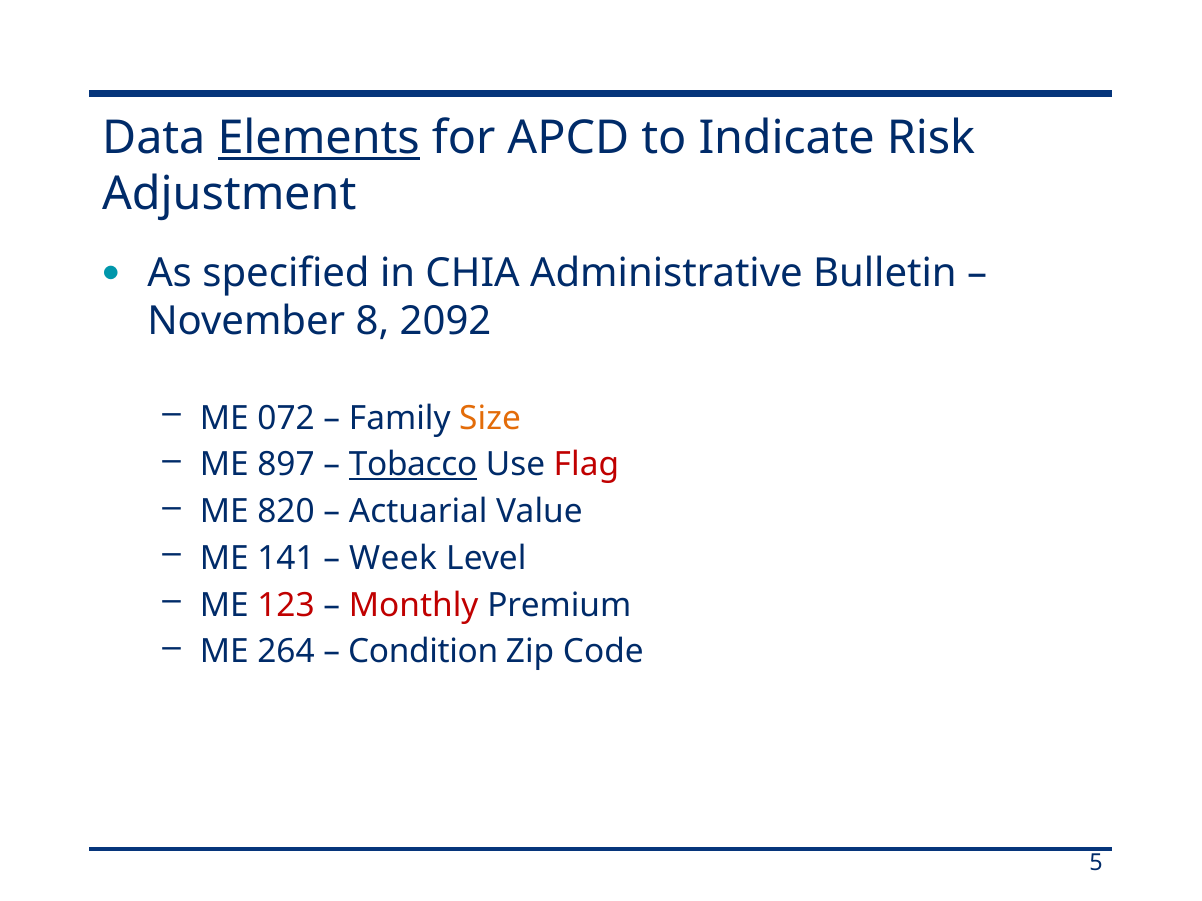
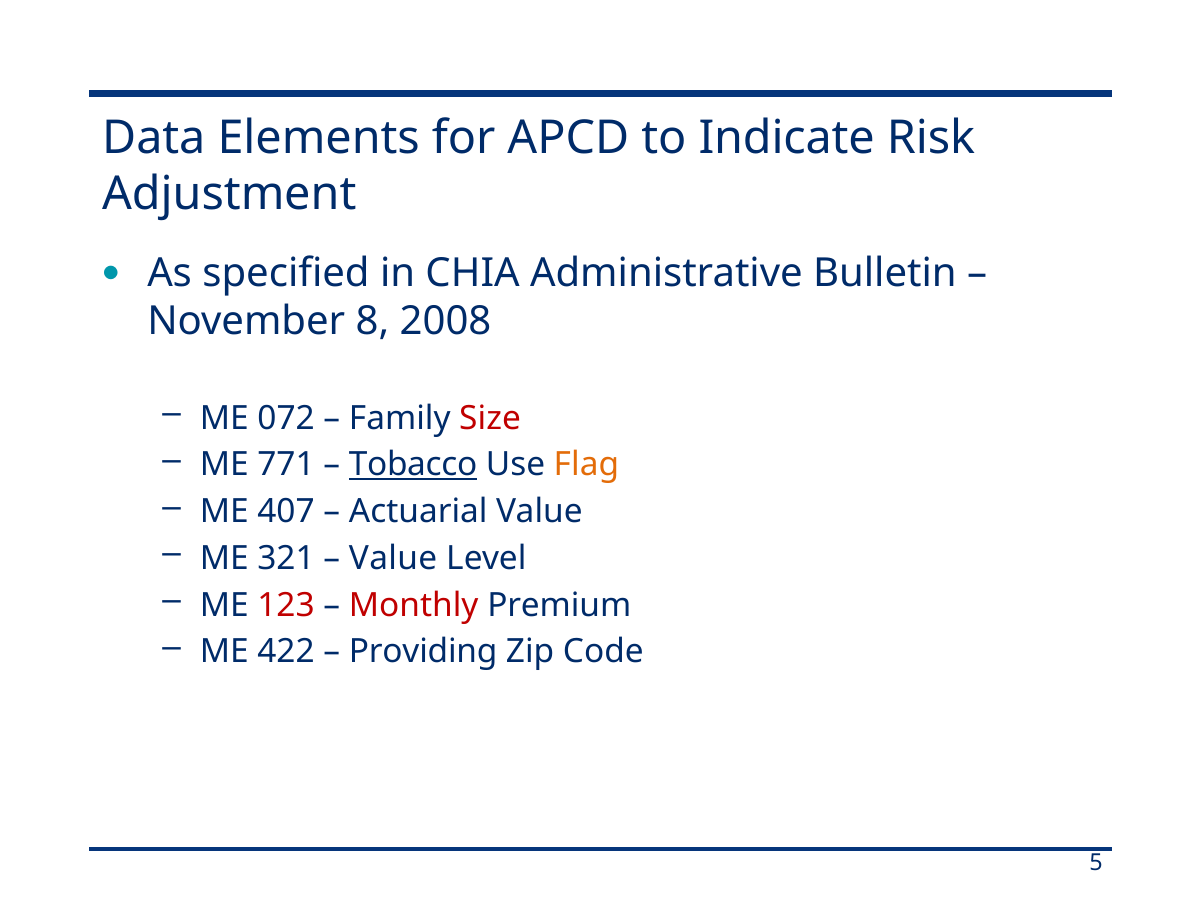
Elements underline: present -> none (319, 138)
2092: 2092 -> 2008 (446, 321)
Size colour: orange -> red (490, 418)
897: 897 -> 771 (286, 465)
Flag colour: red -> orange (586, 465)
820: 820 -> 407 (286, 512)
141: 141 -> 321 (286, 559)
Week: Week -> Value (393, 559)
264: 264 -> 422 (286, 652)
Condition: Condition -> Providing (423, 652)
